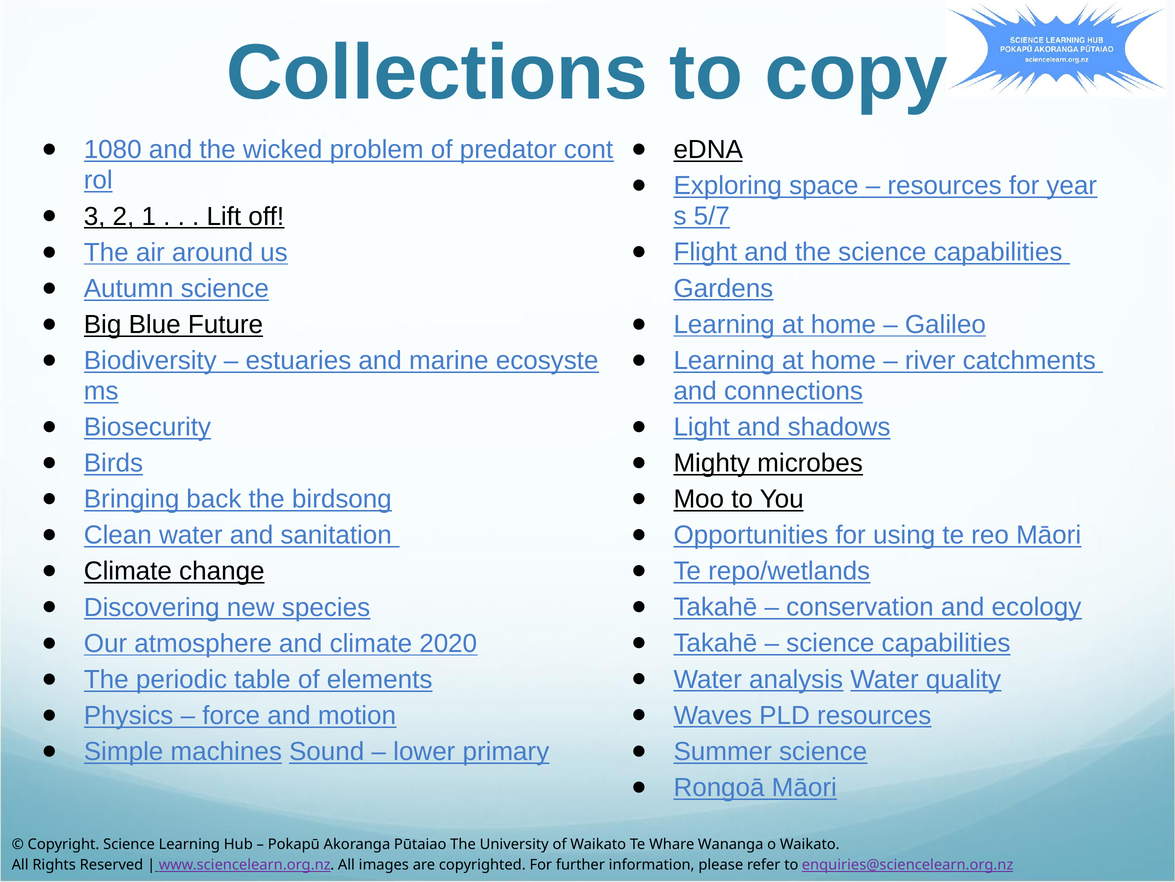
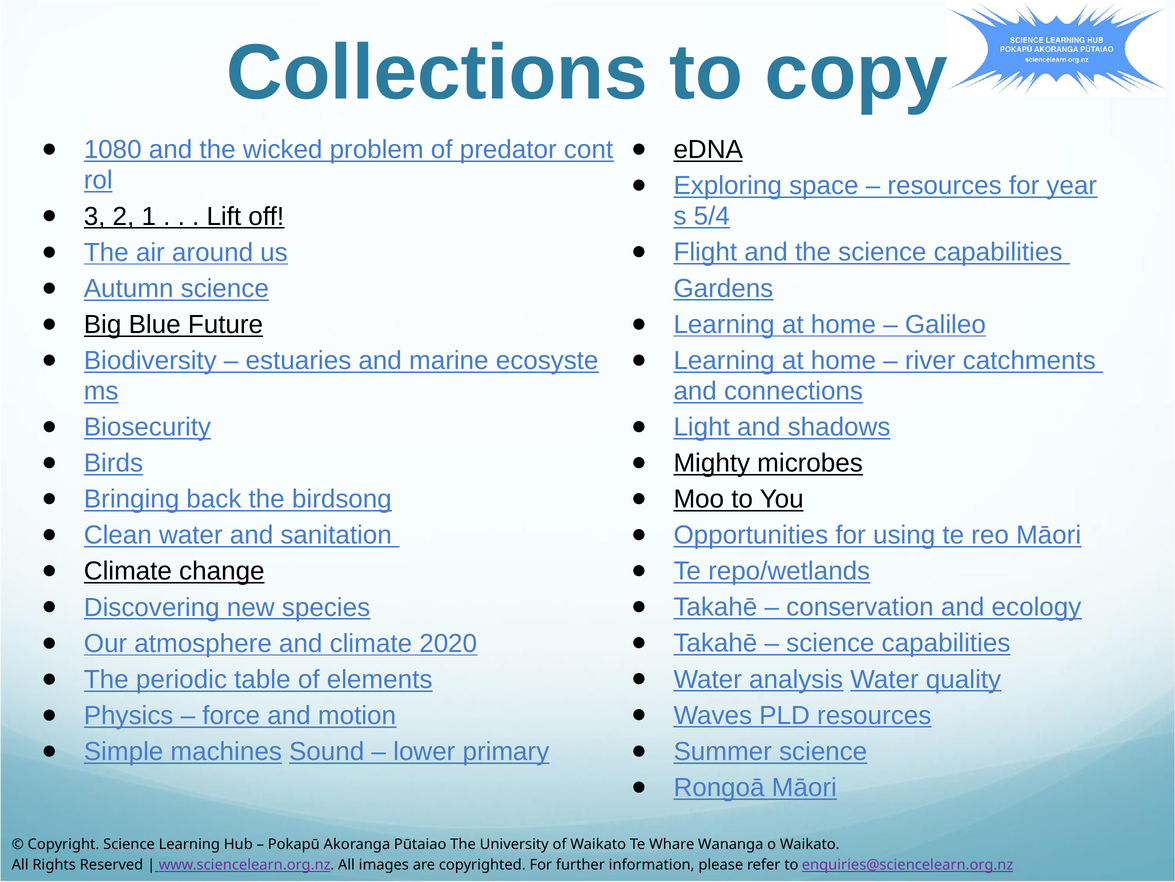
5/7: 5/7 -> 5/4 (712, 216)
